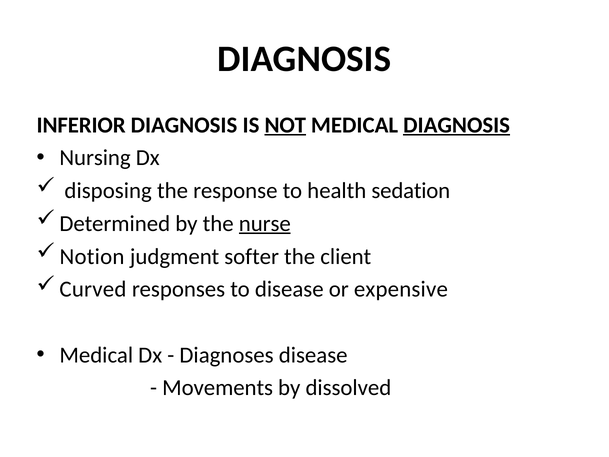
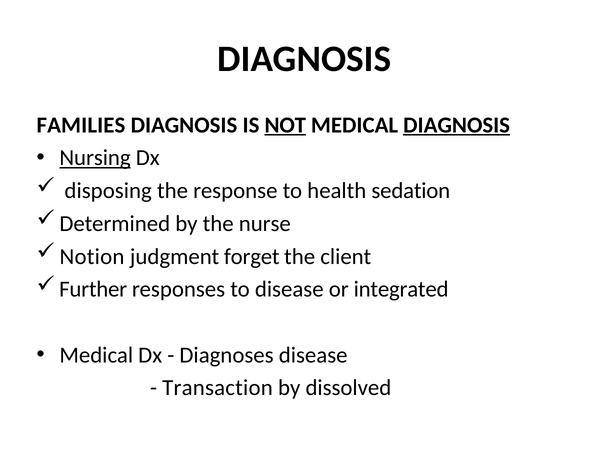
INFERIOR: INFERIOR -> FAMILIES (81, 125)
Nursing underline: none -> present (95, 158)
nurse underline: present -> none (265, 223)
softer: softer -> forget (252, 256)
Curved: Curved -> Further (93, 289)
expensive: expensive -> integrated (401, 289)
Movements: Movements -> Transaction (217, 388)
